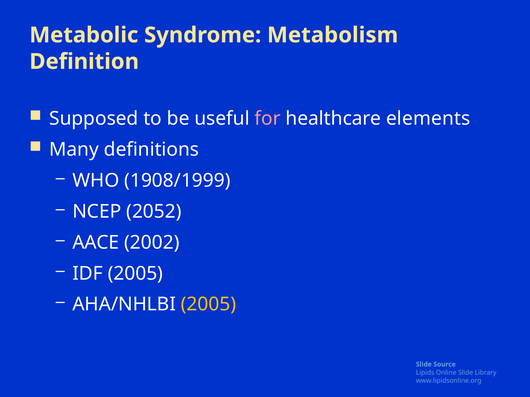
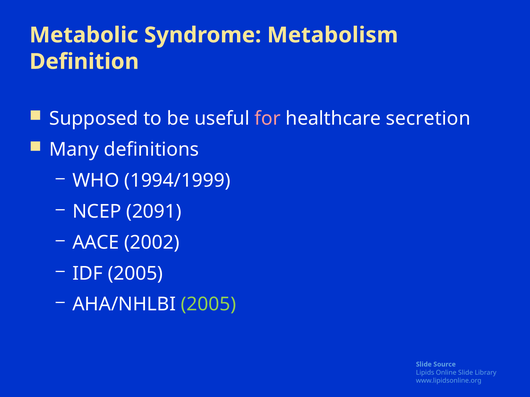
elements: elements -> secretion (428, 119)
1908/1999: 1908/1999 -> 1994/1999 (177, 181)
2052: 2052 -> 2091 (154, 212)
2005 colour: yellow -> light green (209, 305)
